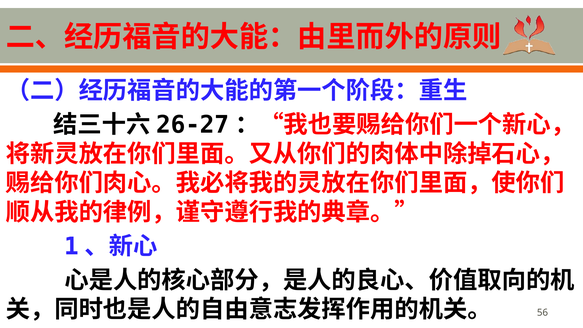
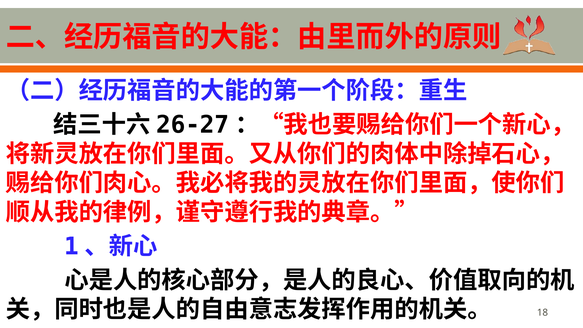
56: 56 -> 18 (542, 313)
